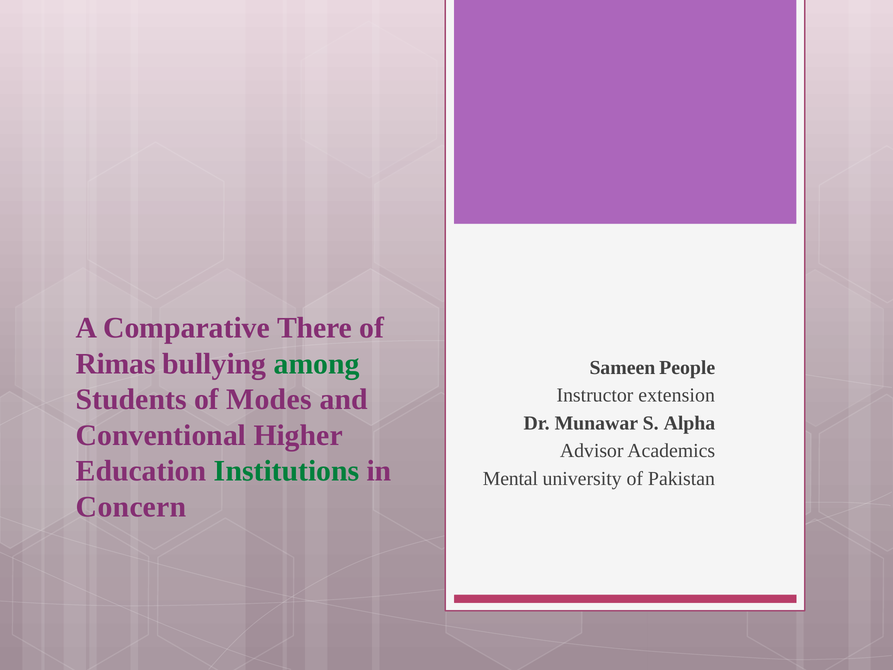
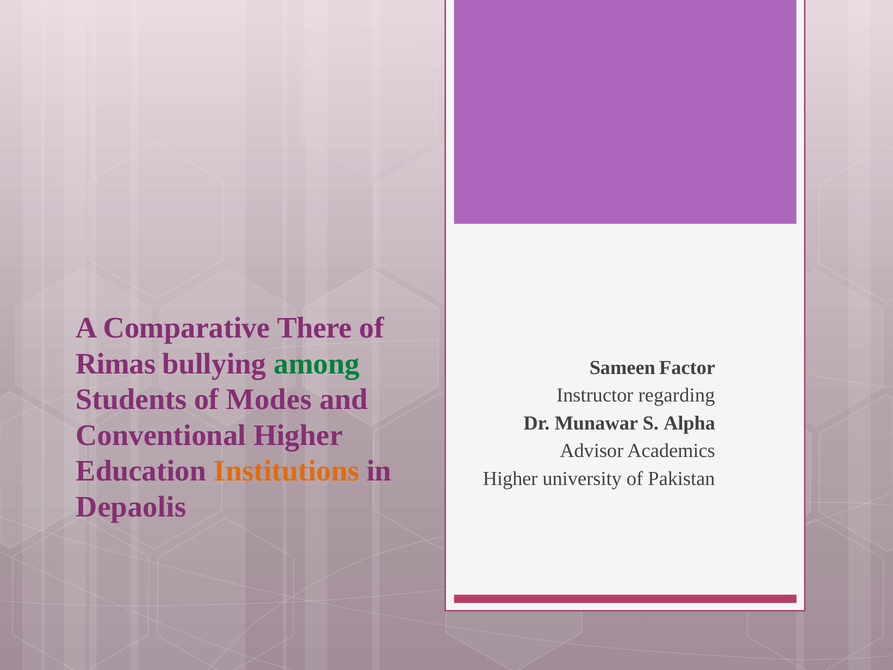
People: People -> Factor (687, 367)
extension: extension -> regarding (677, 395)
Institutions colour: green -> orange (287, 471)
Mental: Mental -> Higher (510, 478)
Concern: Concern -> Depaolis (131, 507)
